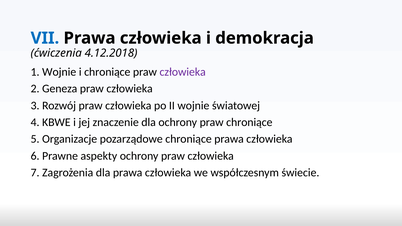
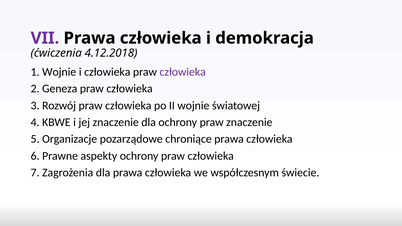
VII colour: blue -> purple (45, 38)
i chroniące: chroniące -> człowieka (107, 72)
praw chroniące: chroniące -> znaczenie (249, 122)
